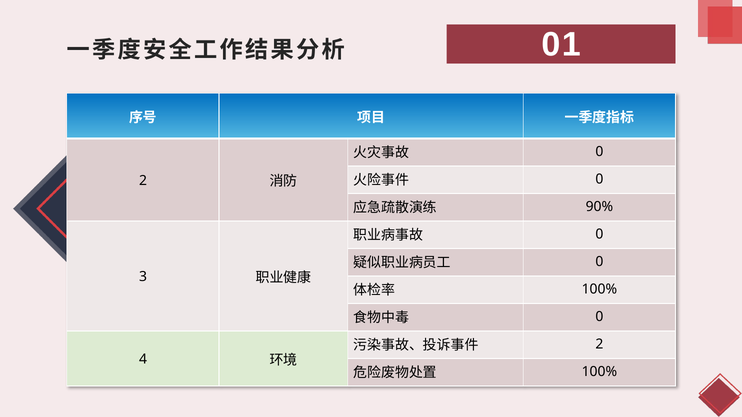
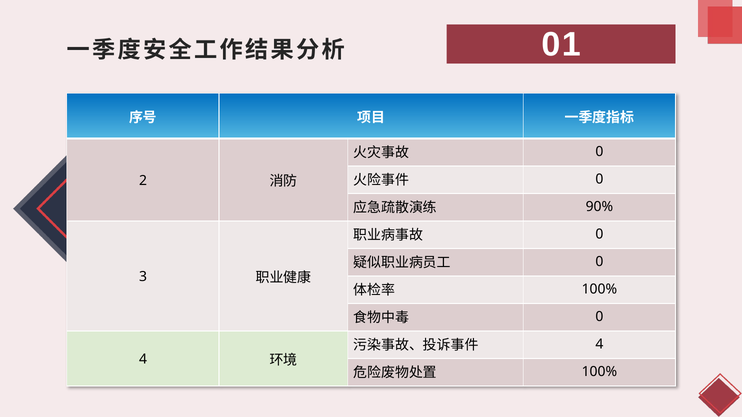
2: 2 -> 4 (599, 344)
